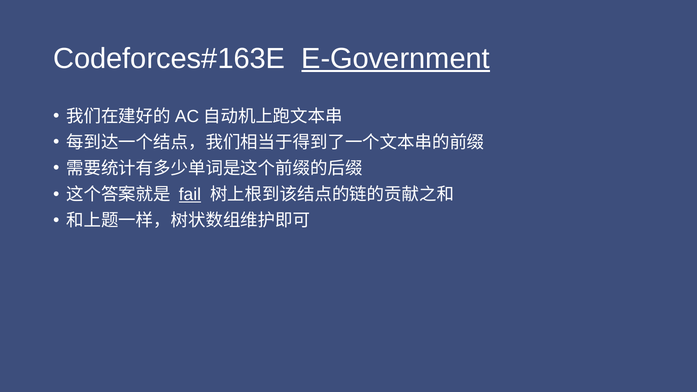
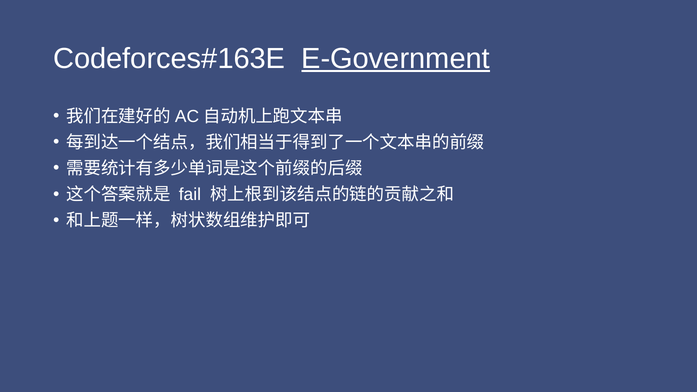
fail underline: present -> none (190, 195)
